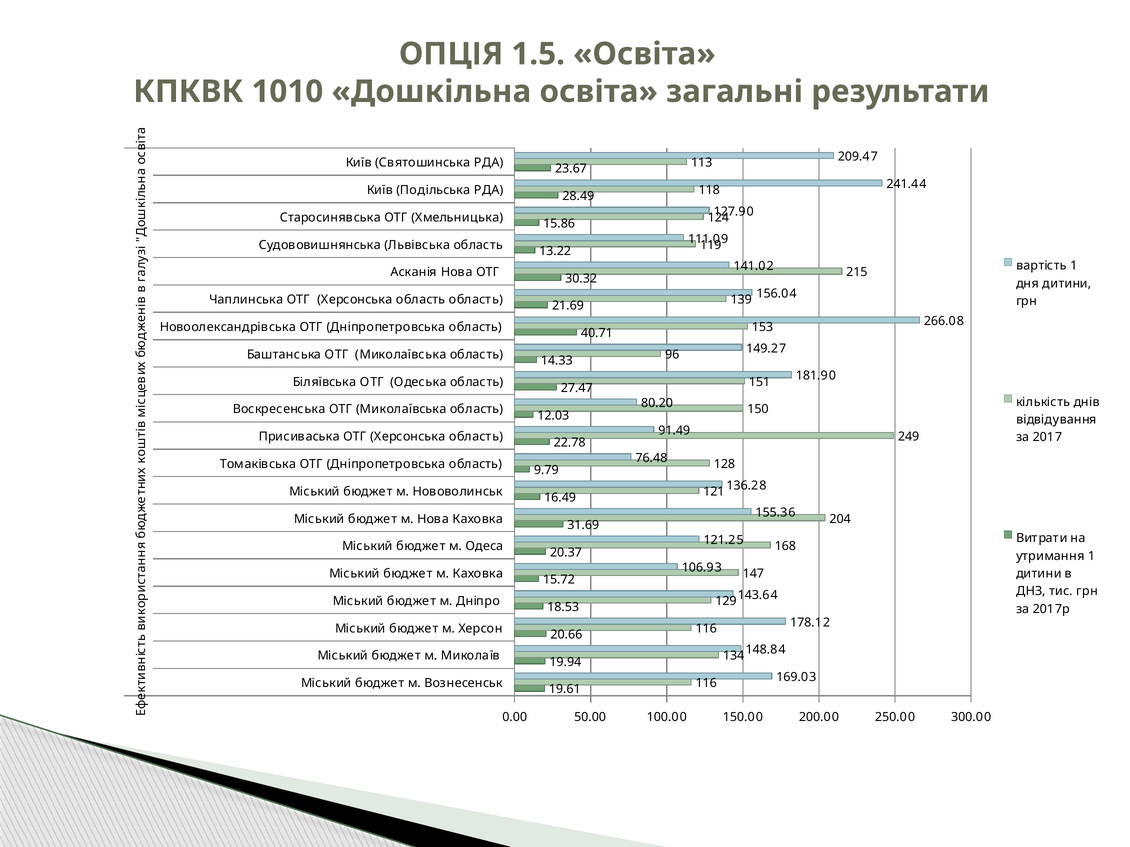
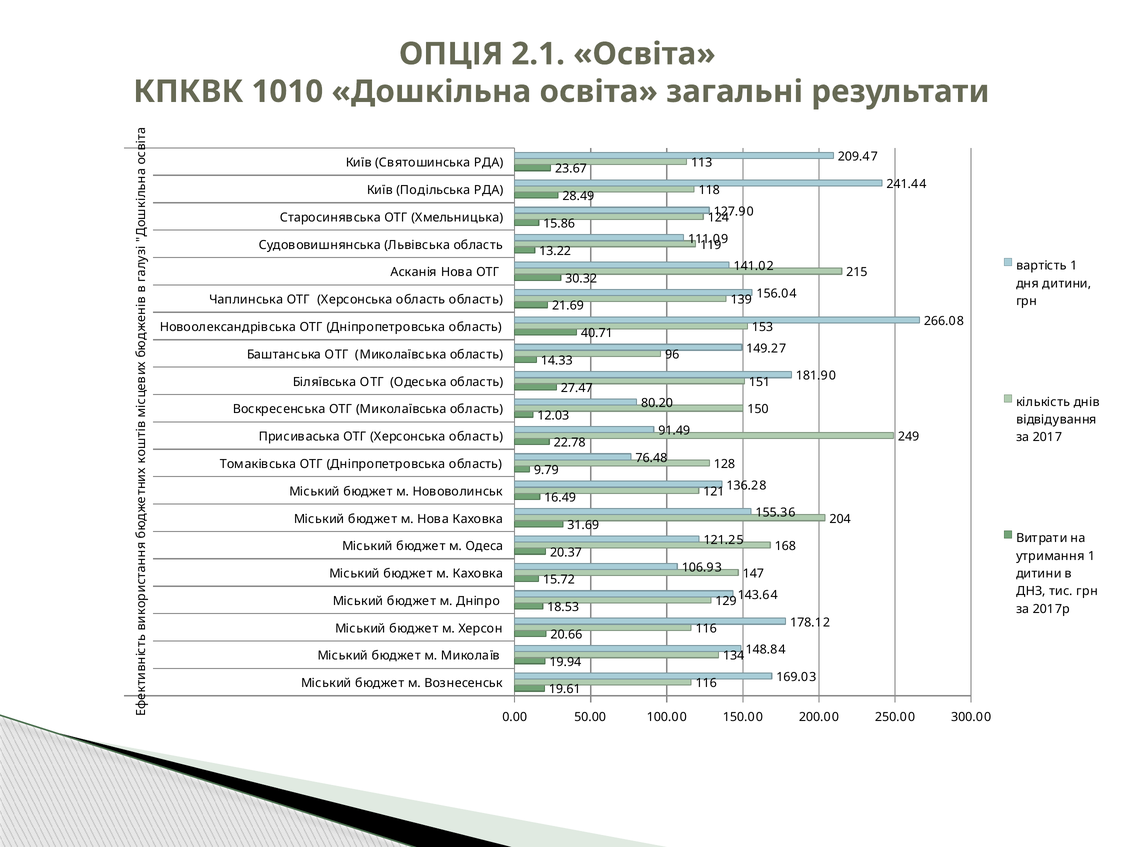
1.5: 1.5 -> 2.1 (538, 54)
